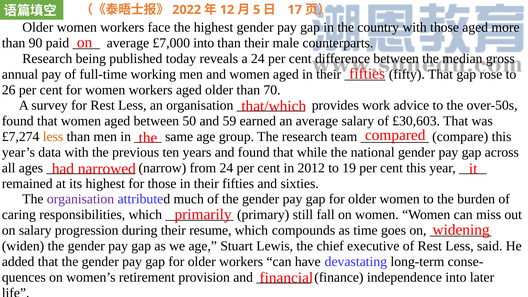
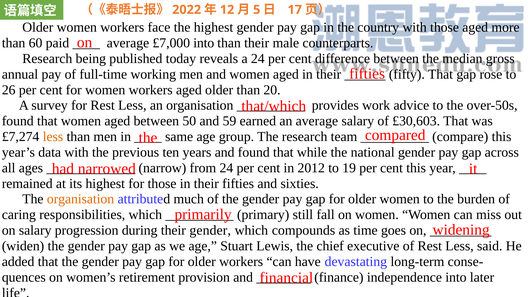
90: 90 -> 60 (36, 43)
70: 70 -> 20 (272, 90)
organisation colour: purple -> orange (80, 199)
their resume: resume -> gender (210, 230)
